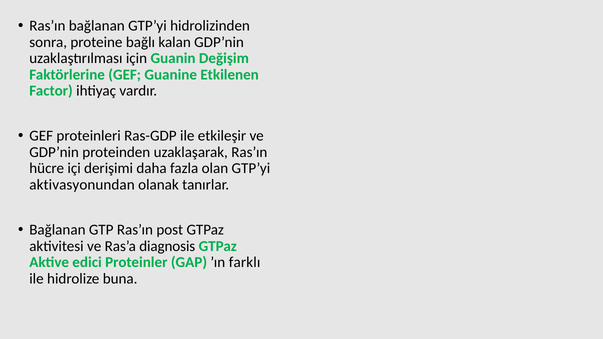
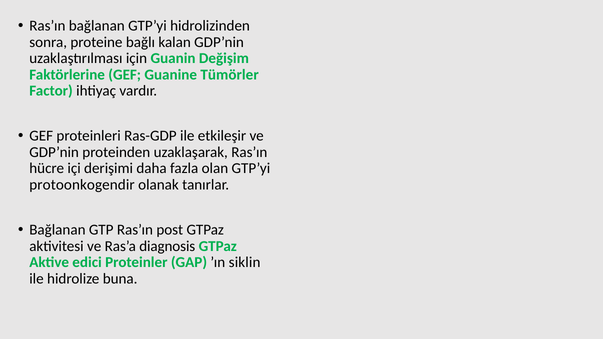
Etkilenen: Etkilenen -> Tümörler (230, 75)
aktivasyonundan: aktivasyonundan -> protoonkogendir (82, 185)
farklı: farklı -> siklin (245, 263)
